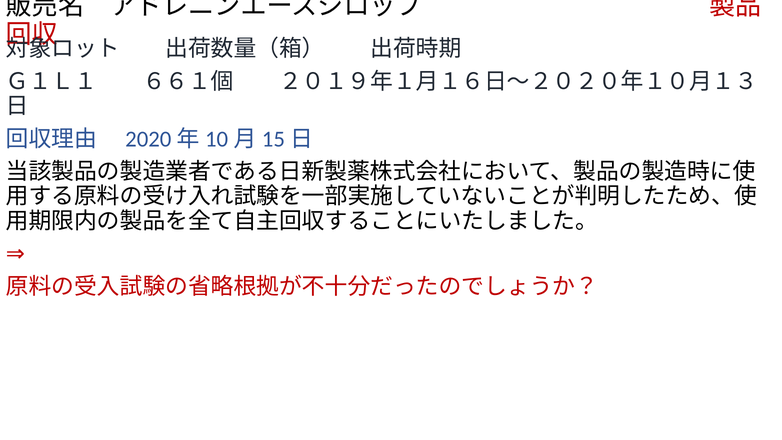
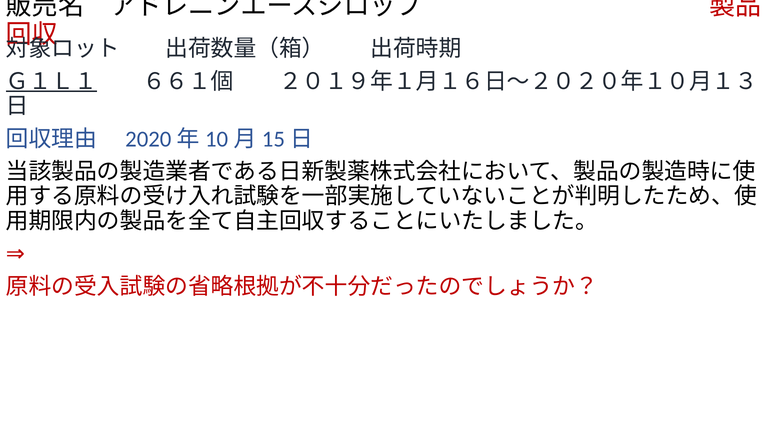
Ｇ１Ｌ１ underline: none -> present (51, 82)
